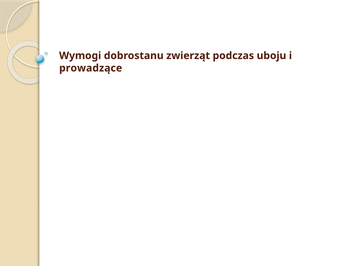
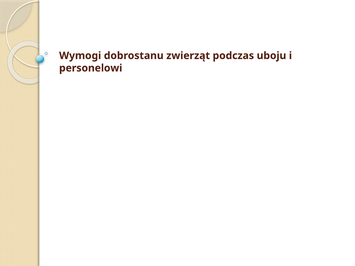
prowadzące: prowadzące -> personelowi (91, 68)
